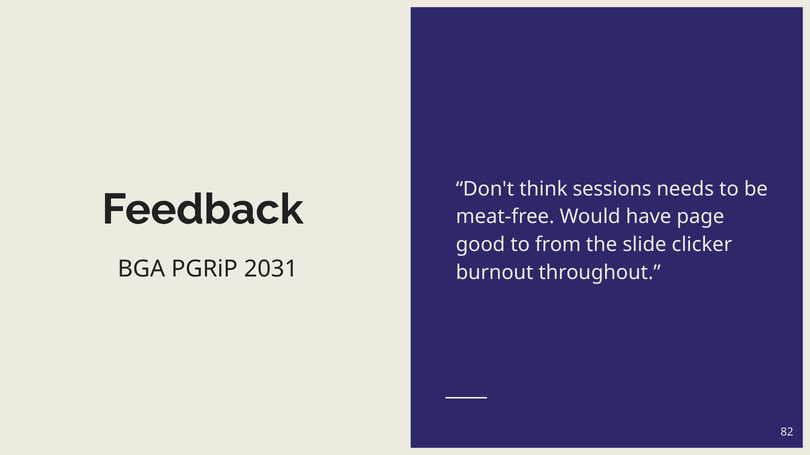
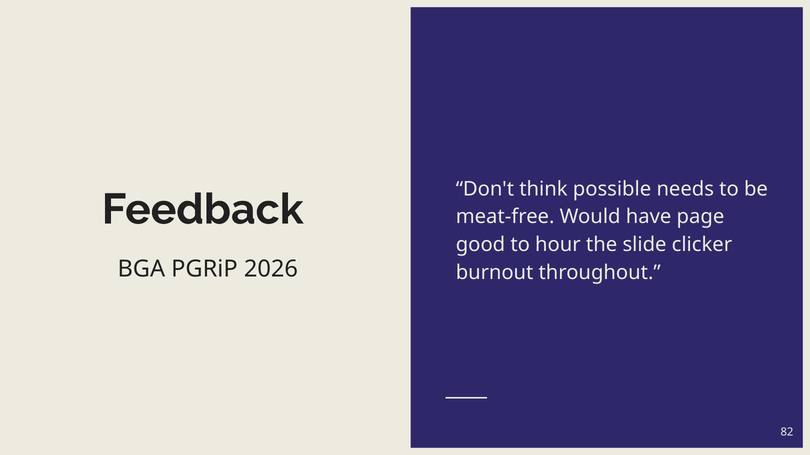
sessions: sessions -> possible (612, 189)
from: from -> hour (558, 245)
2031: 2031 -> 2026 (271, 269)
